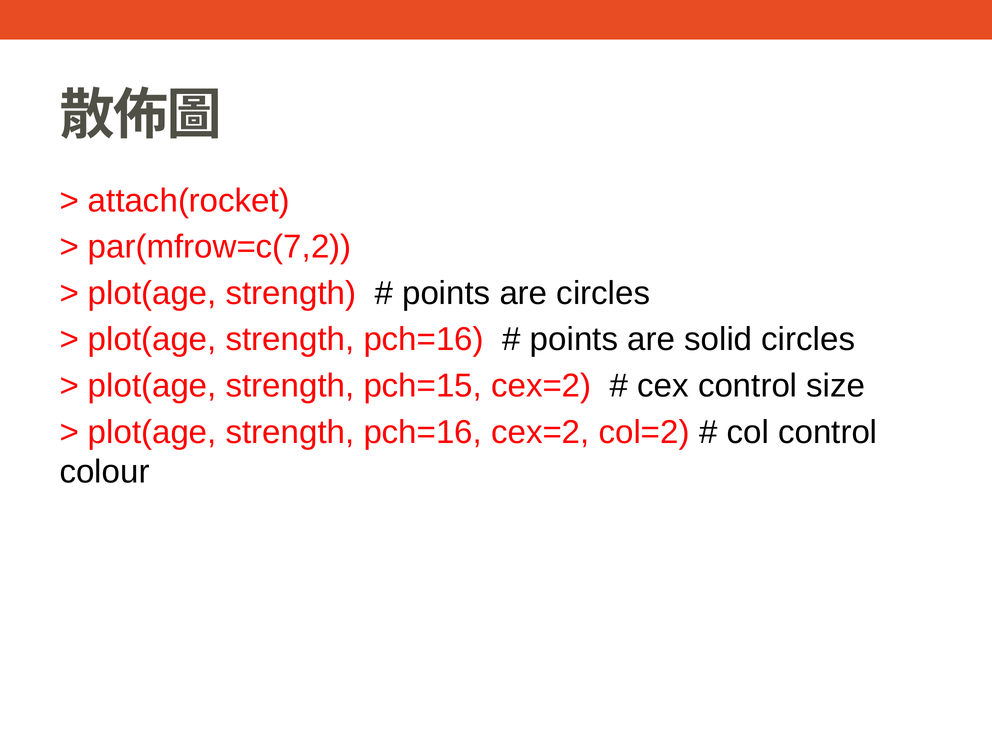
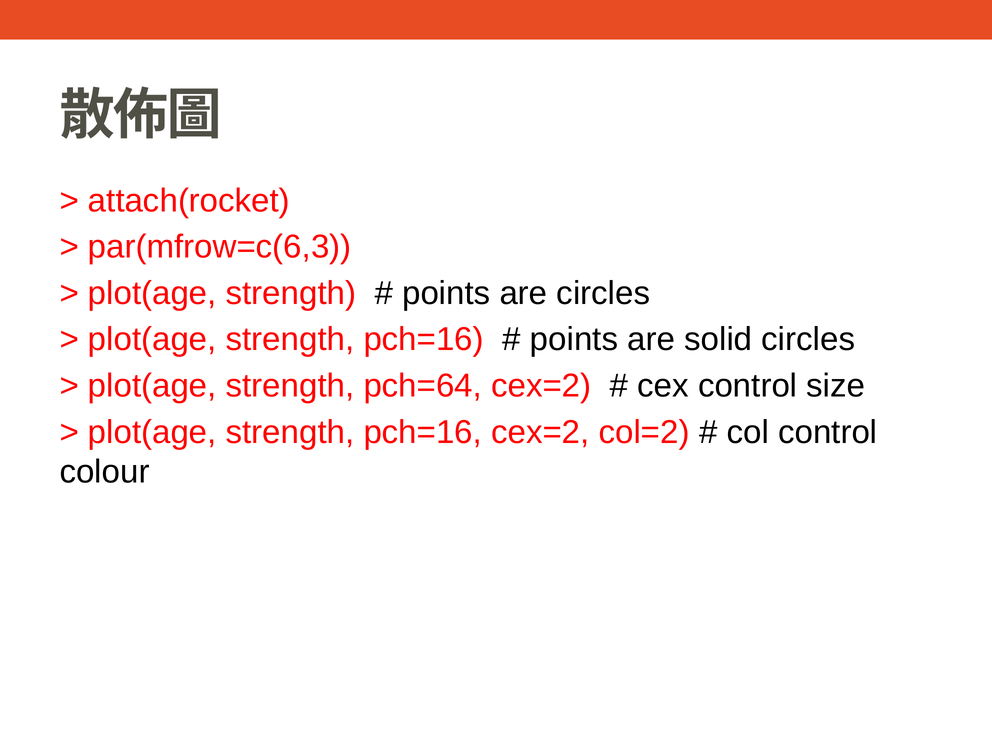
par(mfrow=c(7,2: par(mfrow=c(7,2 -> par(mfrow=c(6,3 (220, 247)
pch=15: pch=15 -> pch=64 (423, 386)
